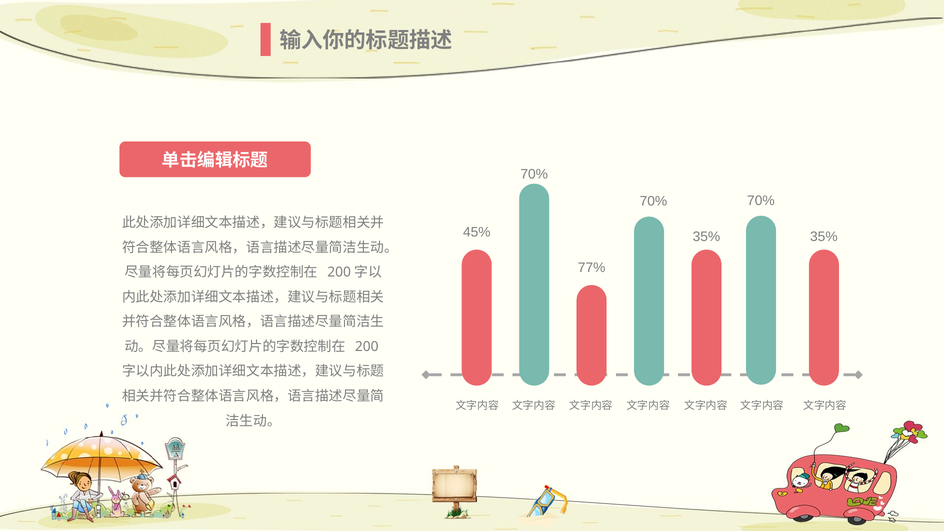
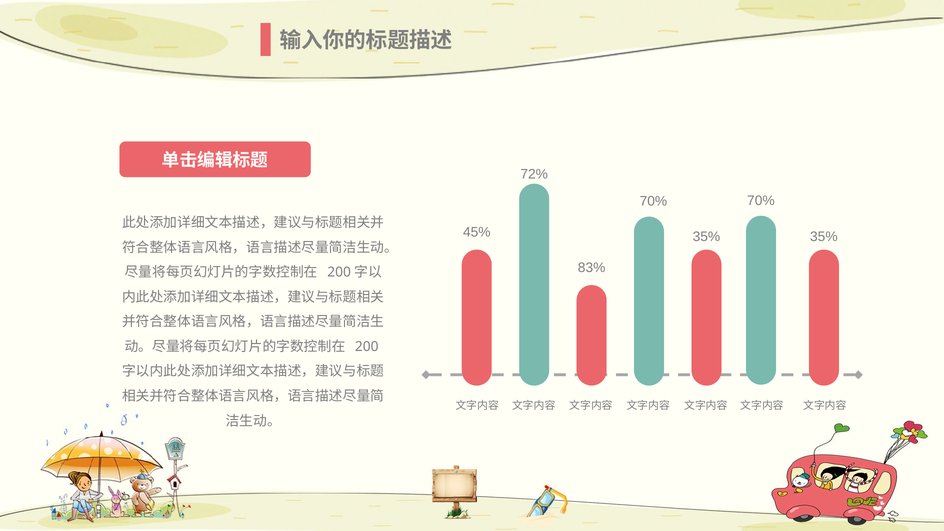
70%: 70% -> 72% (534, 174)
77%: 77% -> 83% (592, 268)
